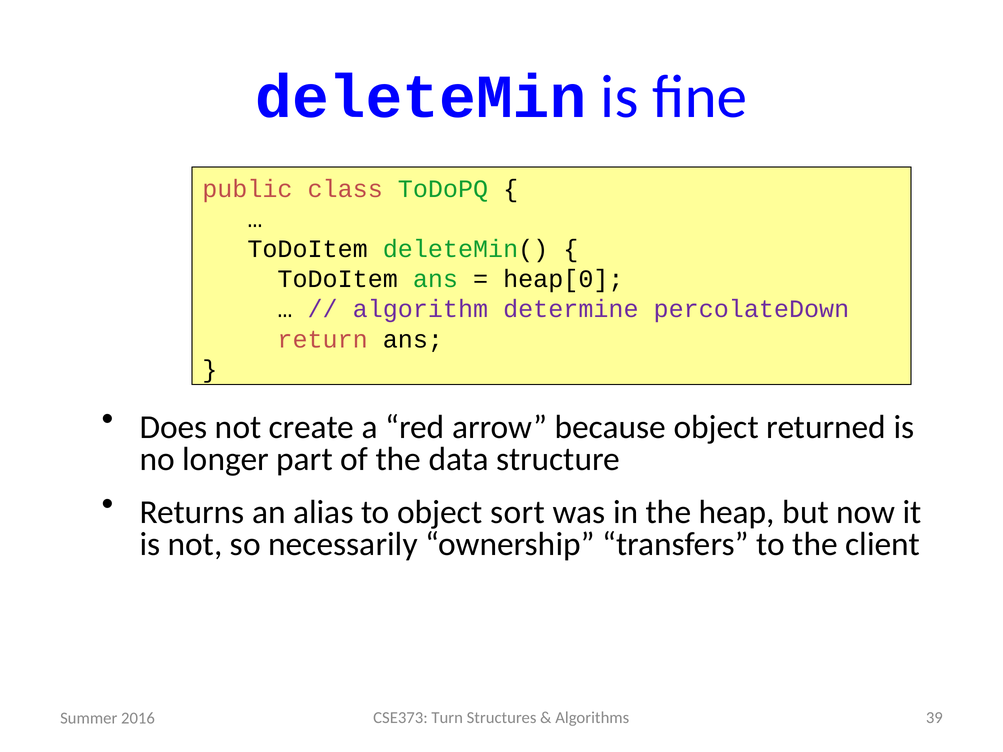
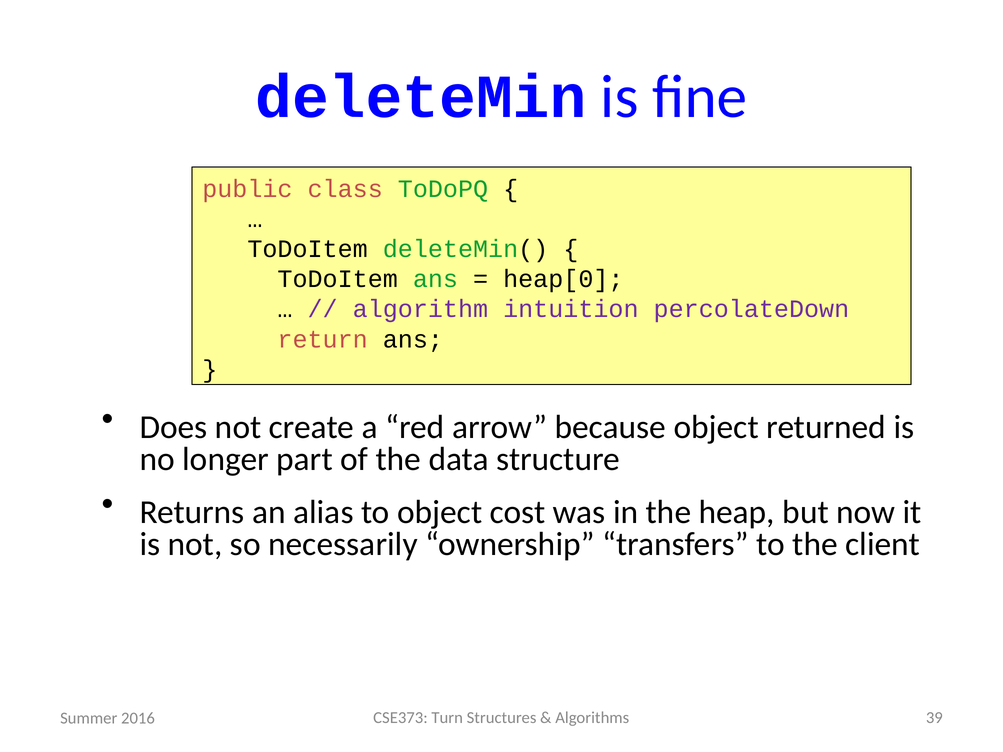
determine: determine -> intuition (571, 309)
sort: sort -> cost (518, 512)
